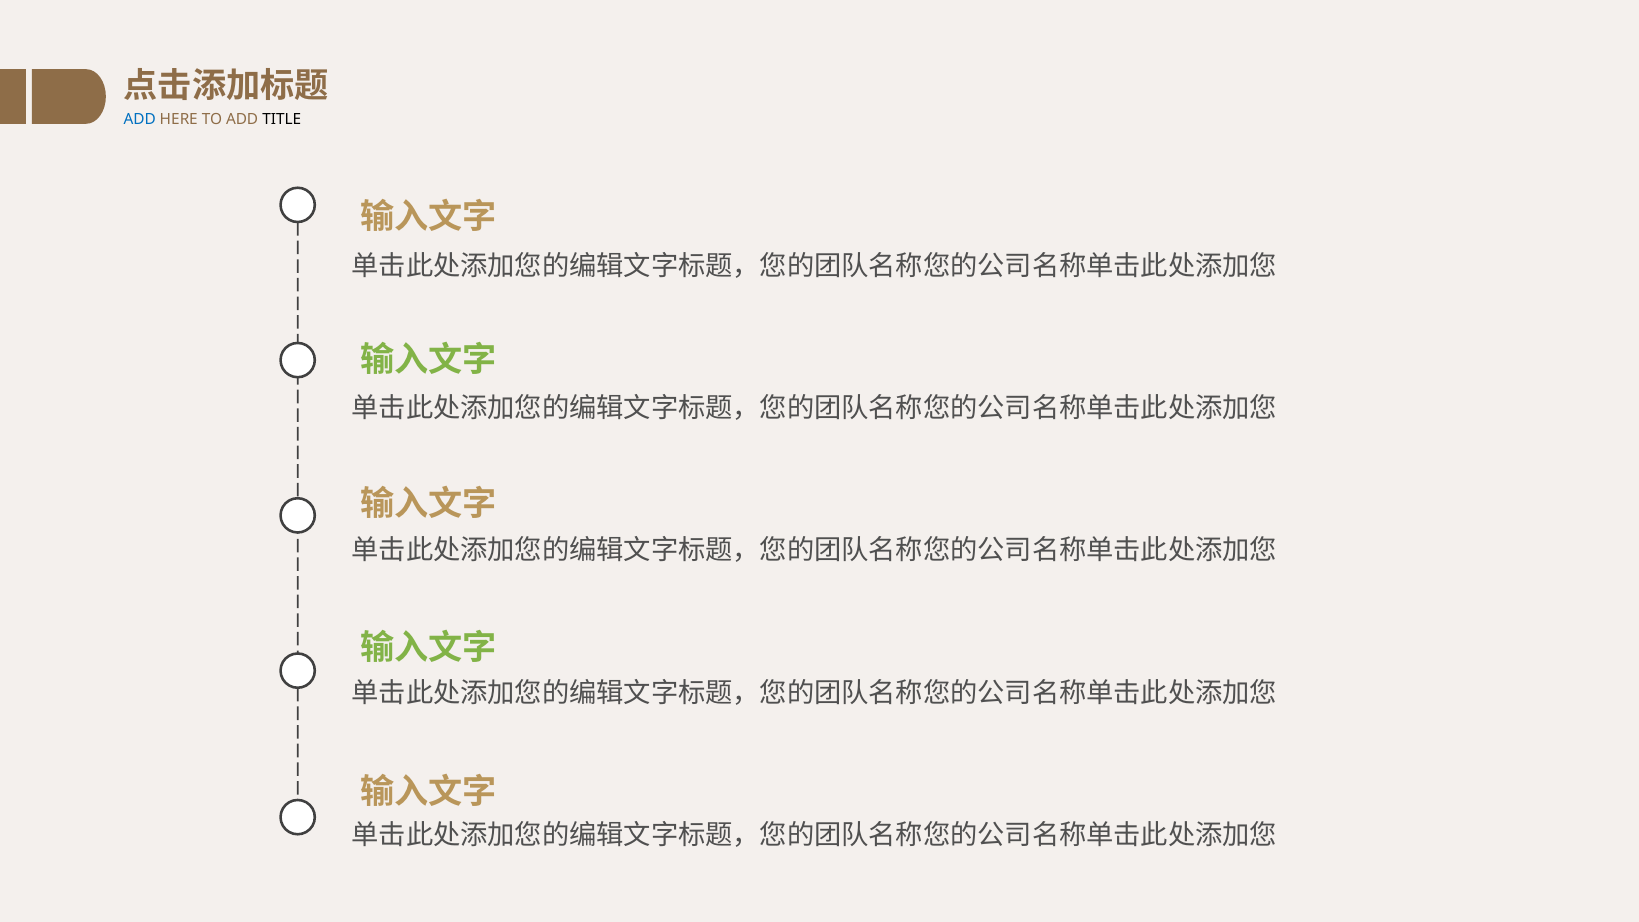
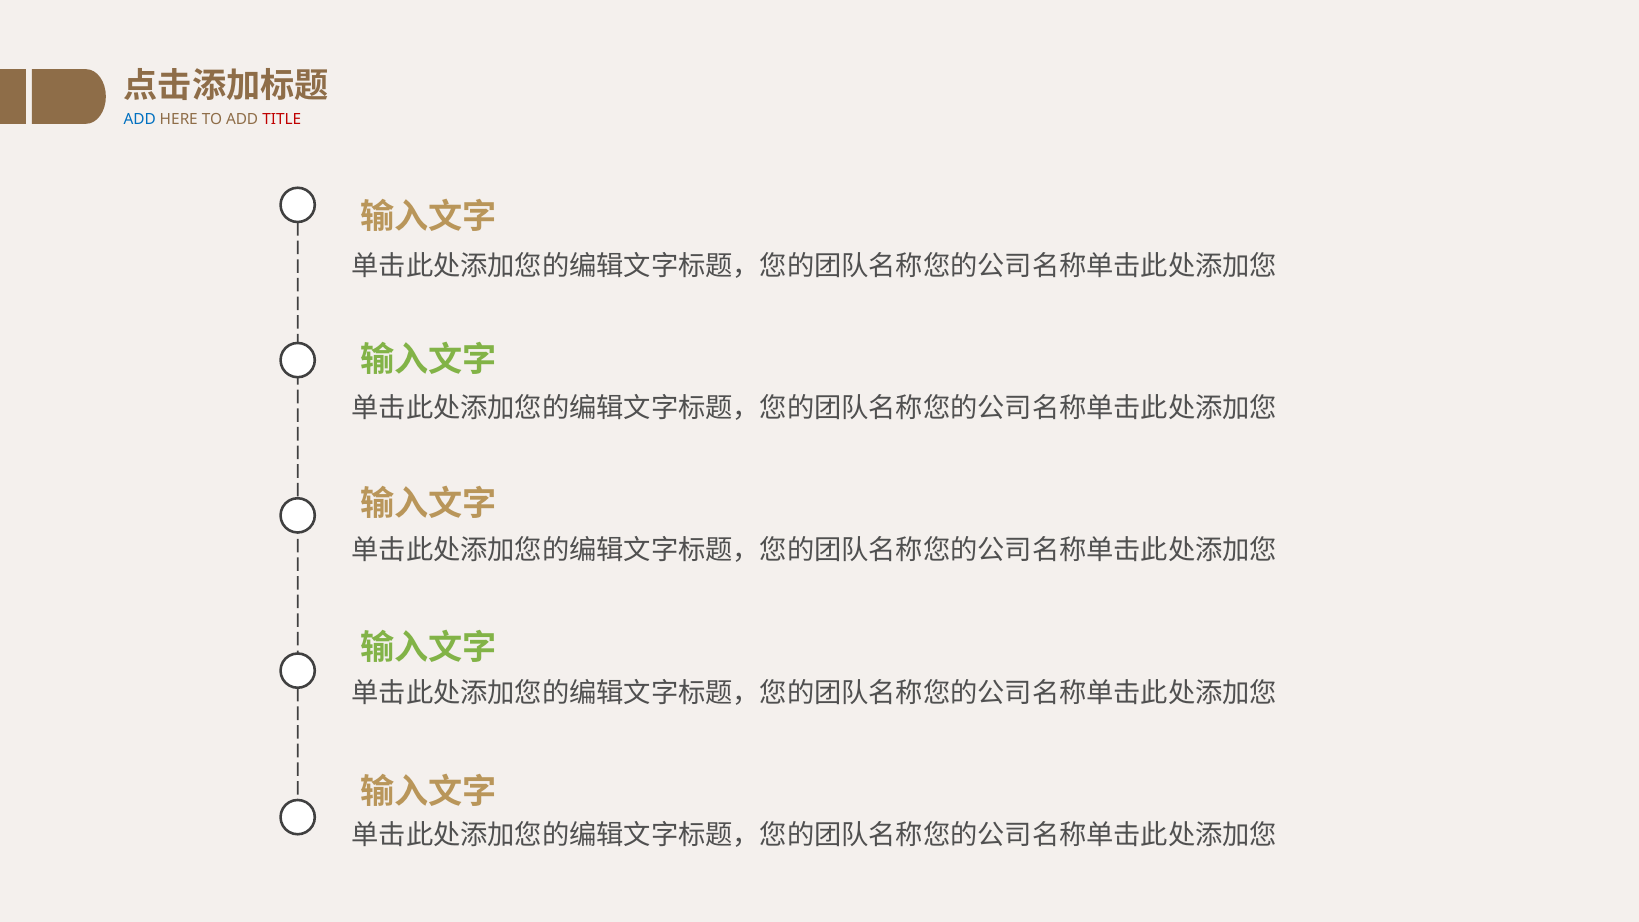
TITLE colour: black -> red (282, 119)
